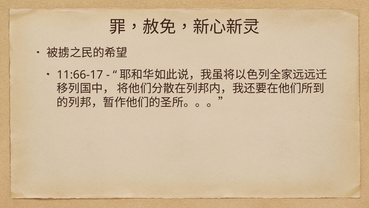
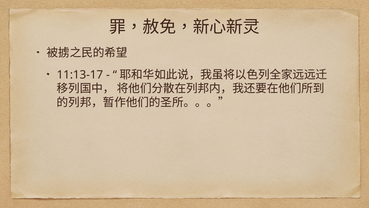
11:66-17: 11:66-17 -> 11:13-17 (80, 75)
